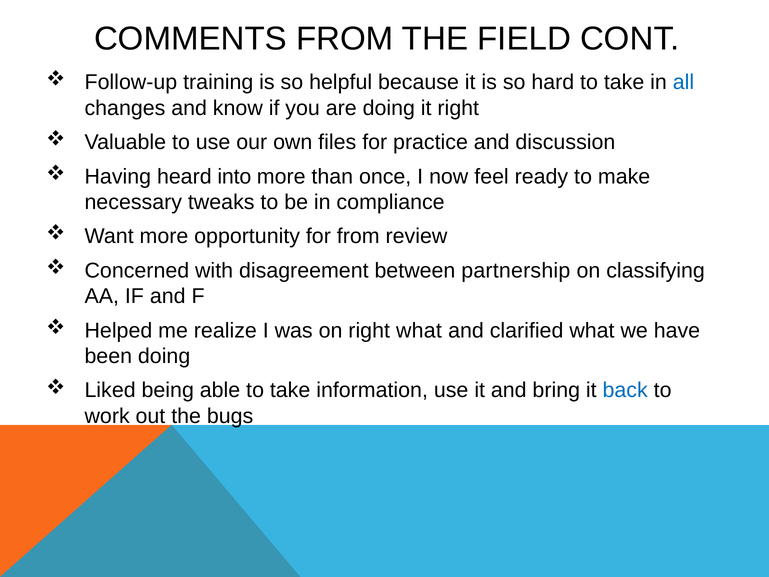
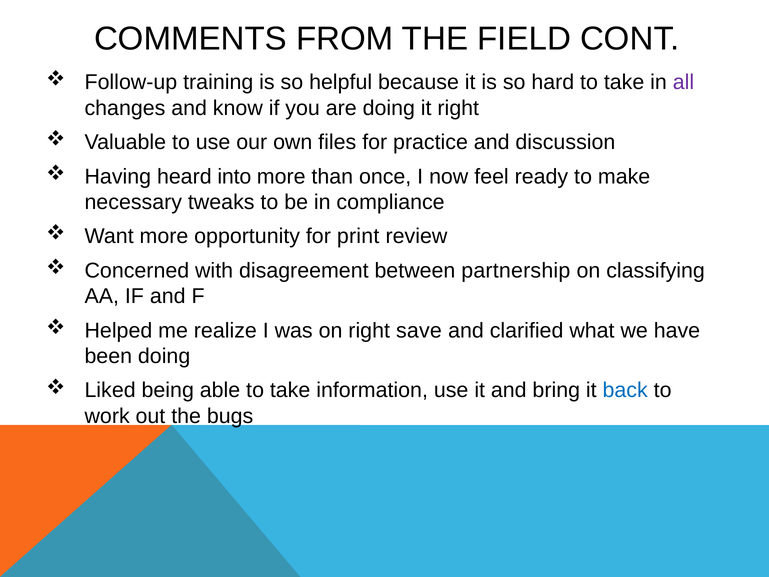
all colour: blue -> purple (683, 82)
for from: from -> print (358, 236)
right what: what -> save (419, 330)
